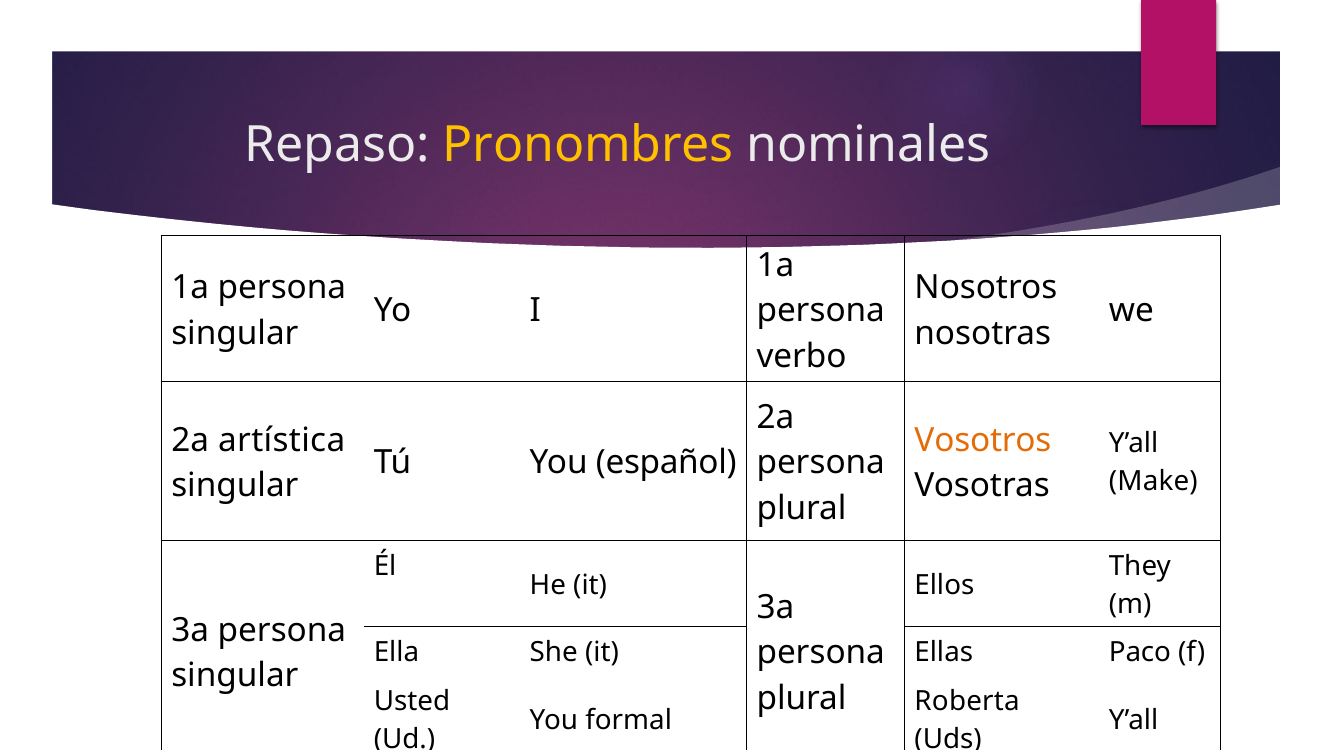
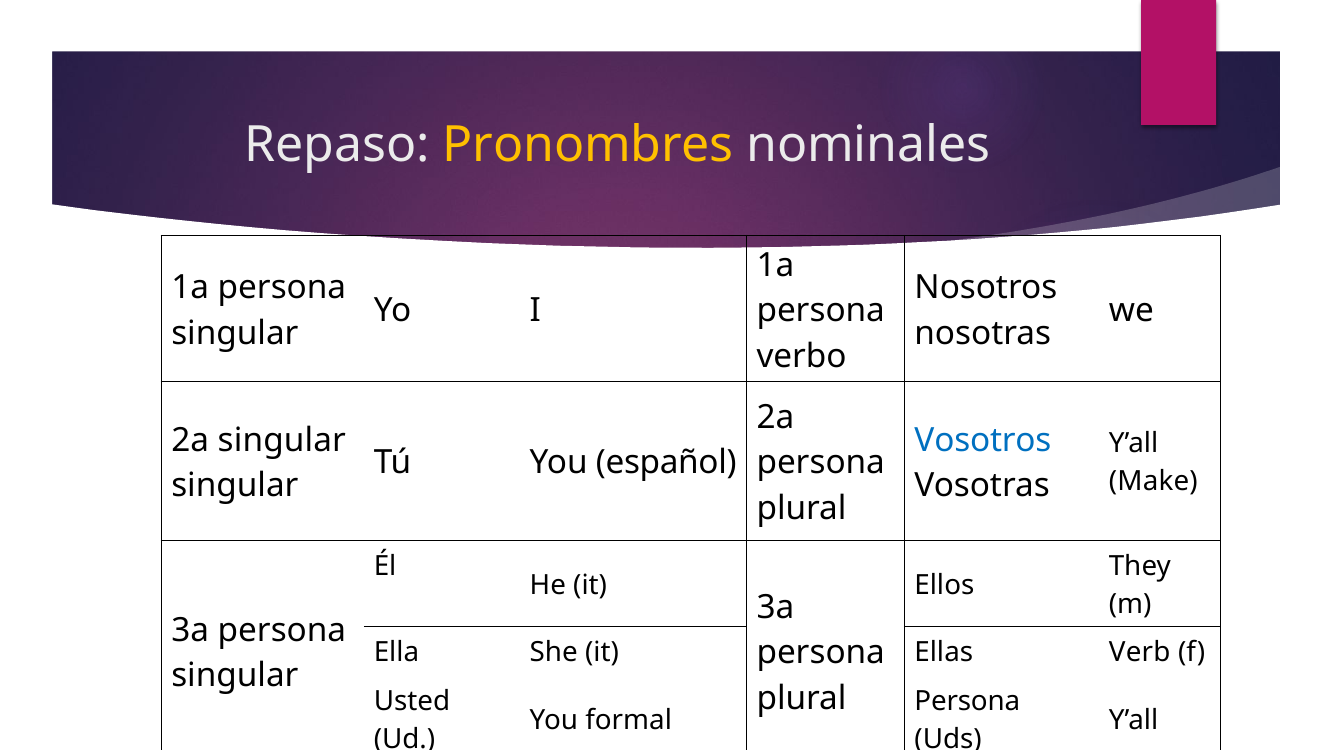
2a artística: artística -> singular (282, 440)
Vosotros colour: orange -> blue (983, 440)
Paco: Paco -> Verb (1140, 652)
Roberta: Roberta -> Persona (967, 701)
